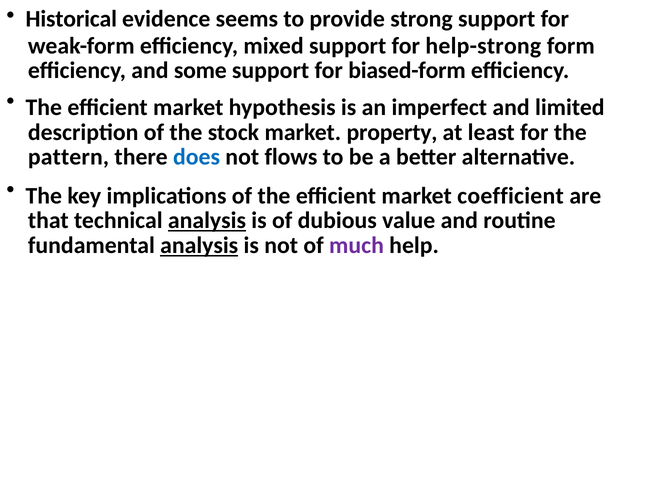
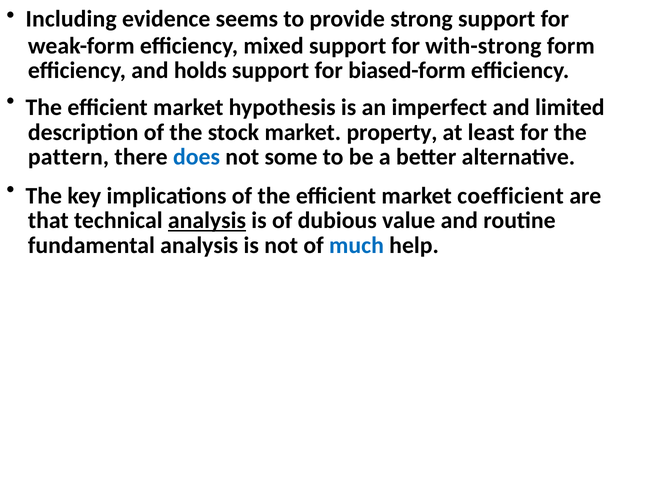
Historical: Historical -> Including (71, 19)
help-strong: help-strong -> with-strong (483, 46)
some: some -> holds (200, 71)
flows: flows -> some (291, 157)
analysis underline: present -> none (199, 246)
much colour: purple -> blue (356, 246)
